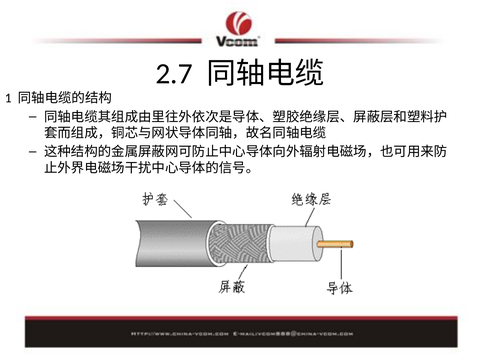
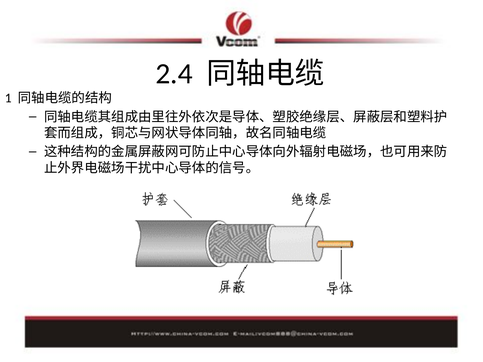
2.7: 2.7 -> 2.4 (174, 74)
